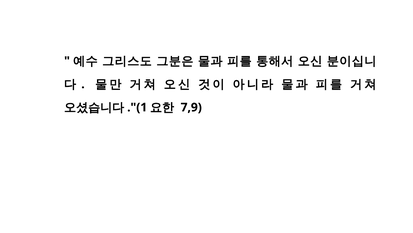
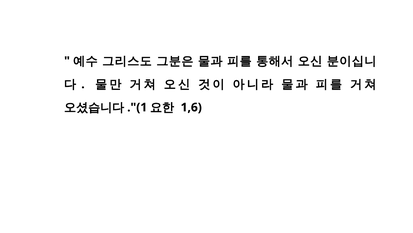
7,9: 7,9 -> 1,6 (191, 107)
